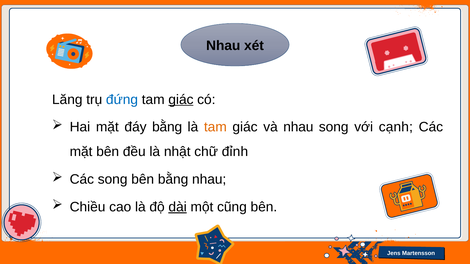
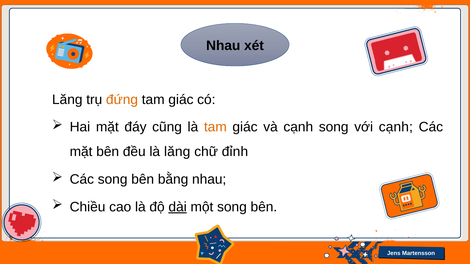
đứng colour: blue -> orange (122, 100)
giác underline: present -> none (181, 100)
đáy bằng: bằng -> cũng (167, 127)
và nhau: nhau -> cạnh (298, 127)
là nhật: nhật -> lăng (177, 152)
một cũng: cũng -> song (232, 207)
